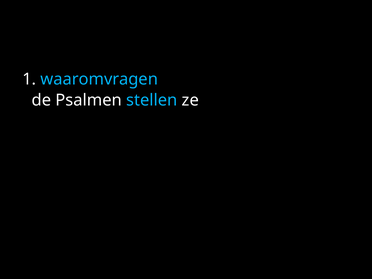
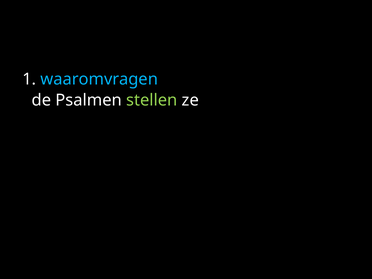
stellen colour: light blue -> light green (152, 100)
